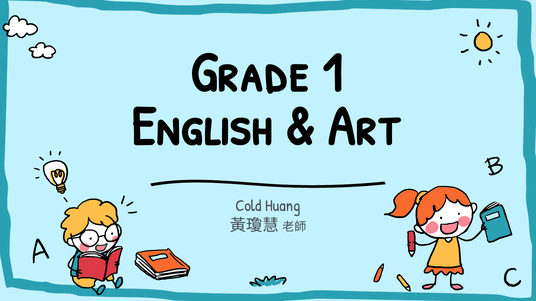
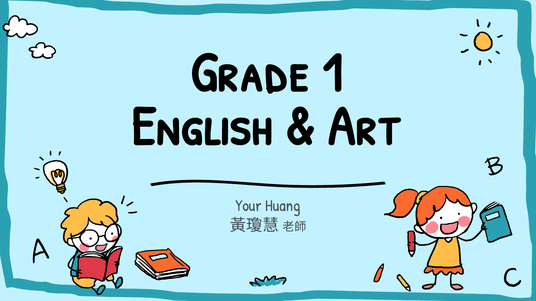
Cold: Cold -> Your (249, 206)
